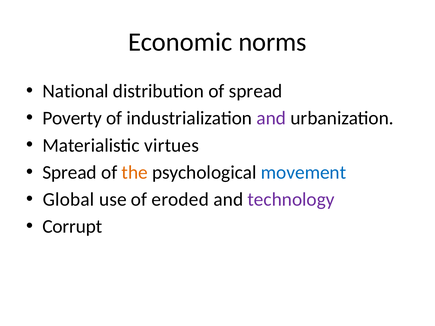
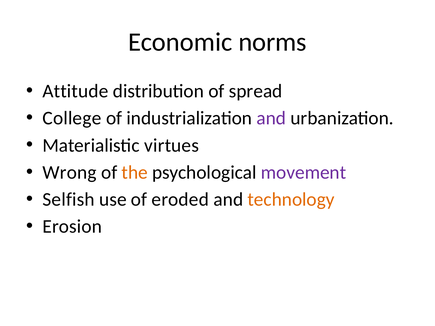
National: National -> Attitude (75, 91)
Poverty: Poverty -> College (72, 118)
Spread: Spread -> Wrong (69, 172)
movement colour: blue -> purple (304, 172)
Global: Global -> Selfish (69, 200)
technology colour: purple -> orange (291, 200)
Corrupt: Corrupt -> Erosion (72, 227)
